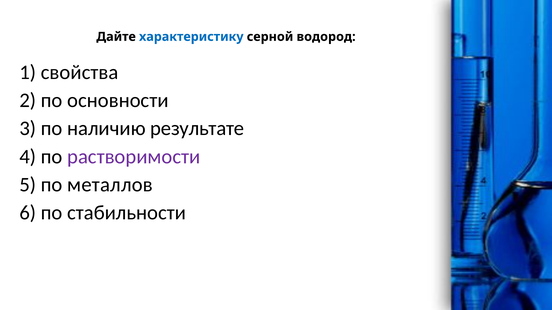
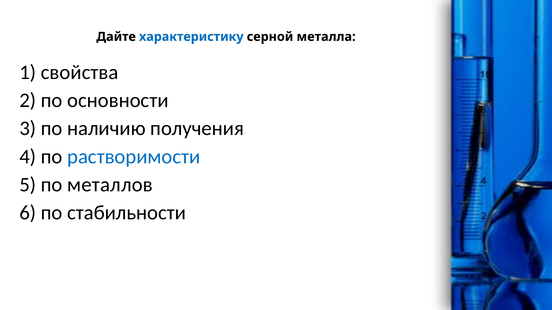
водород: водород -> металла (326, 37)
результате: результате -> получения (197, 129)
растворимости colour: purple -> blue (134, 157)
